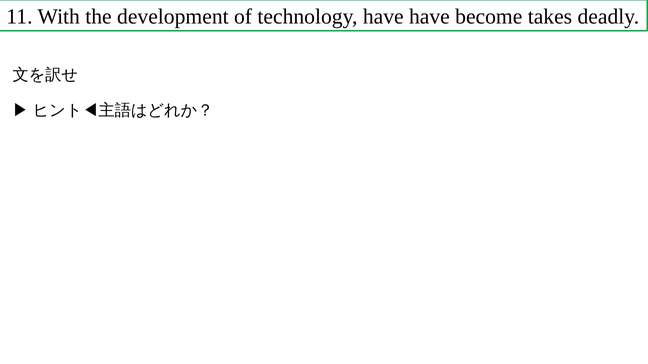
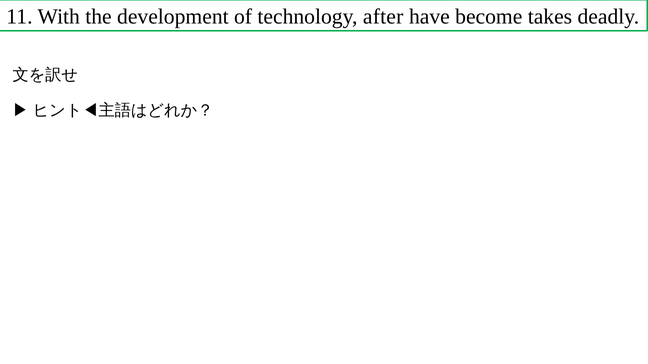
technology have: have -> after (383, 17)
